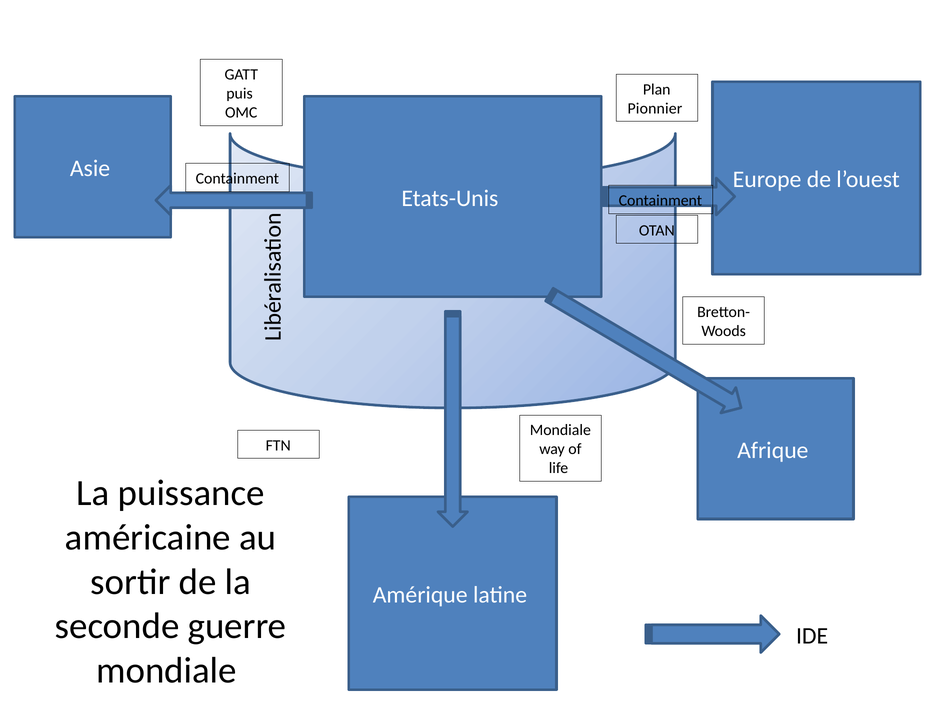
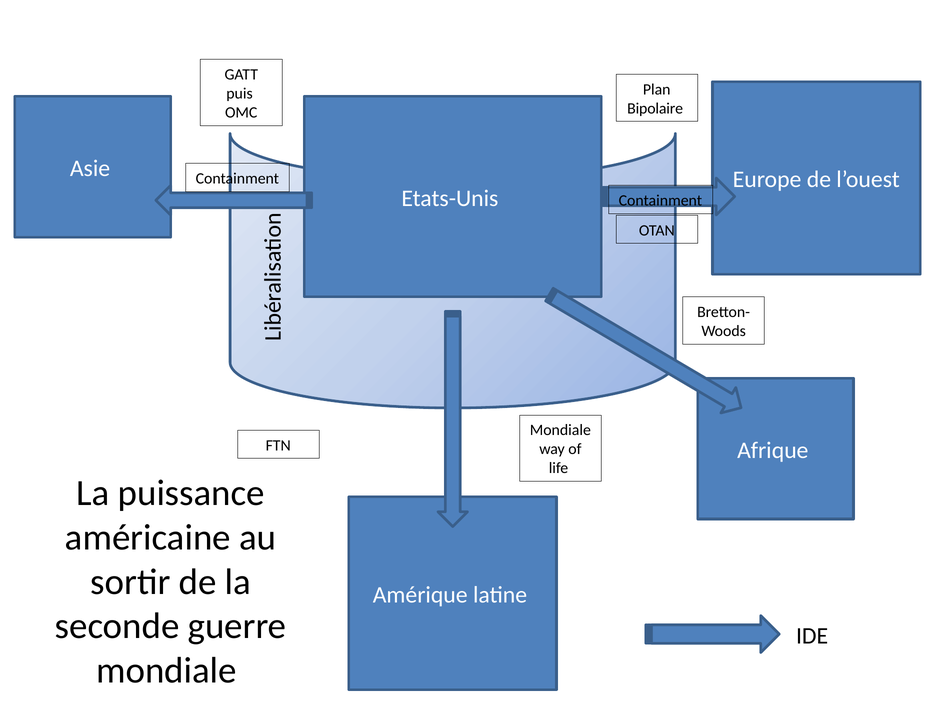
Pionnier: Pionnier -> Bipolaire (655, 108)
